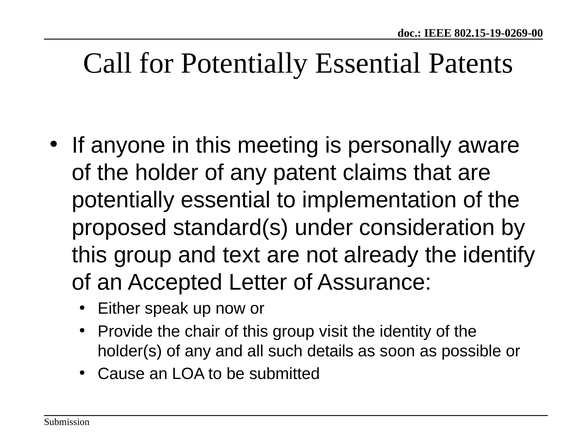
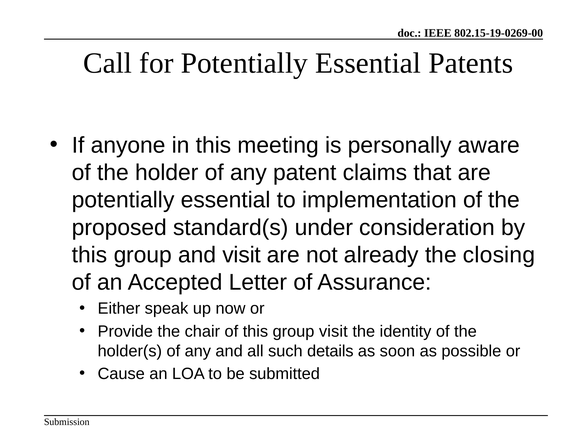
and text: text -> visit (242, 255)
identify: identify -> closing (499, 255)
